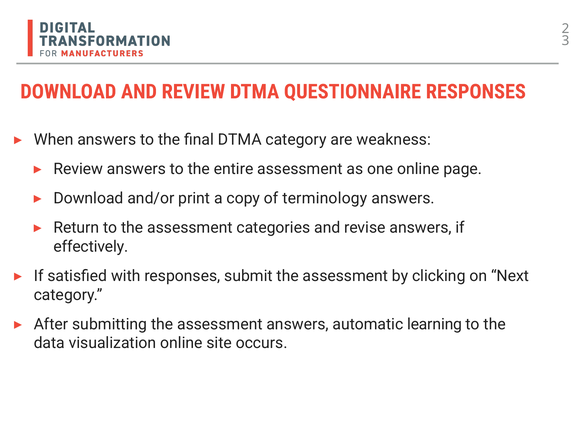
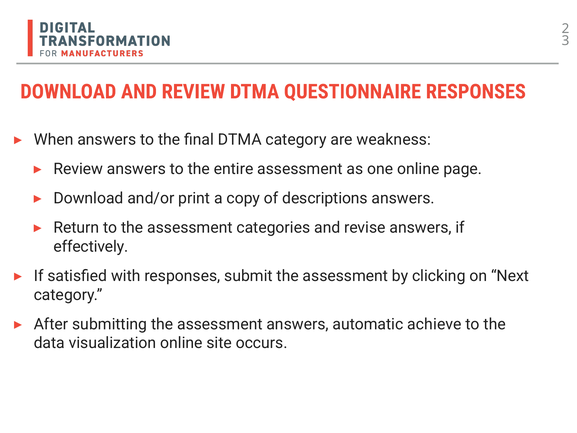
terminology: terminology -> descriptions (325, 198)
learning: learning -> achieve (434, 324)
